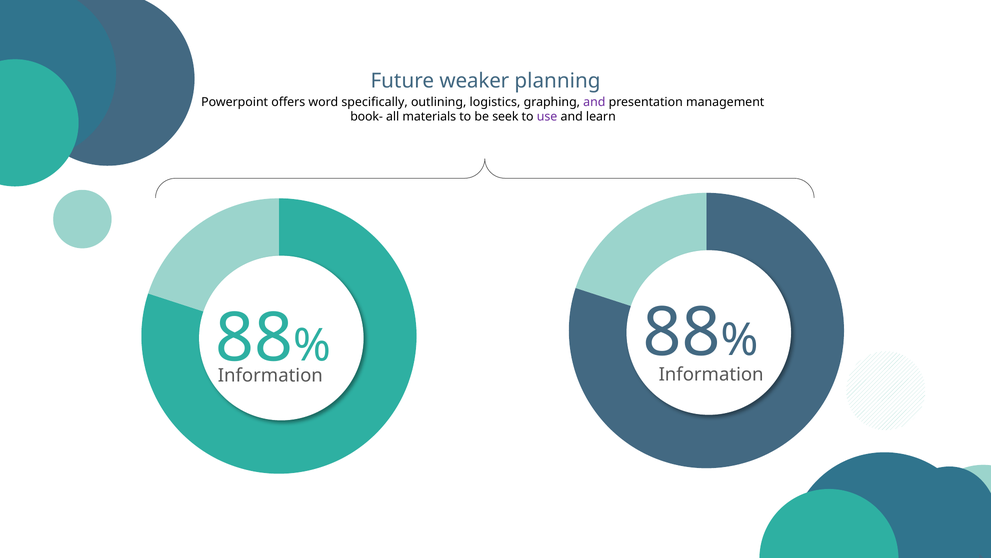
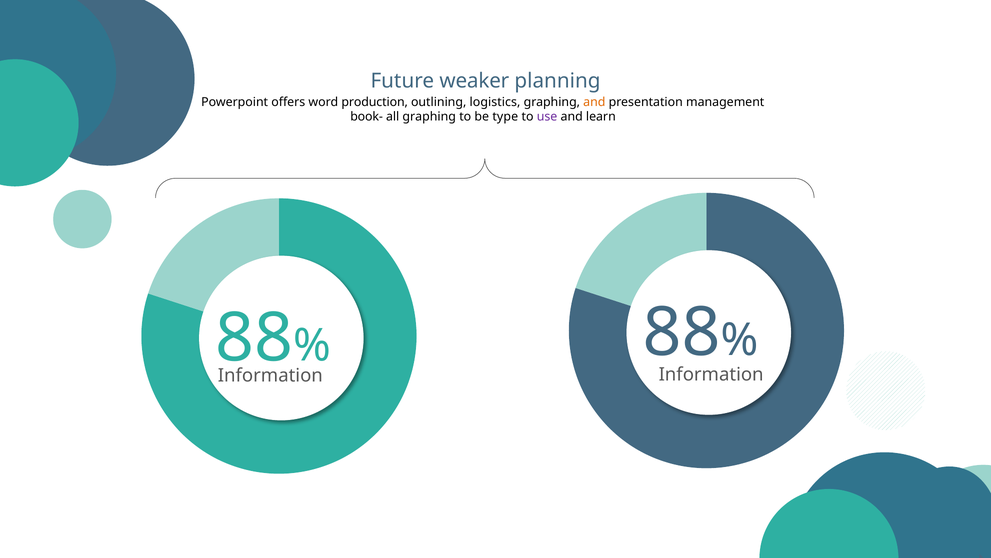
specifically: specifically -> production (375, 102)
and colour: purple -> orange (594, 102)
all materials: materials -> graphing (429, 117)
seek: seek -> type (505, 117)
